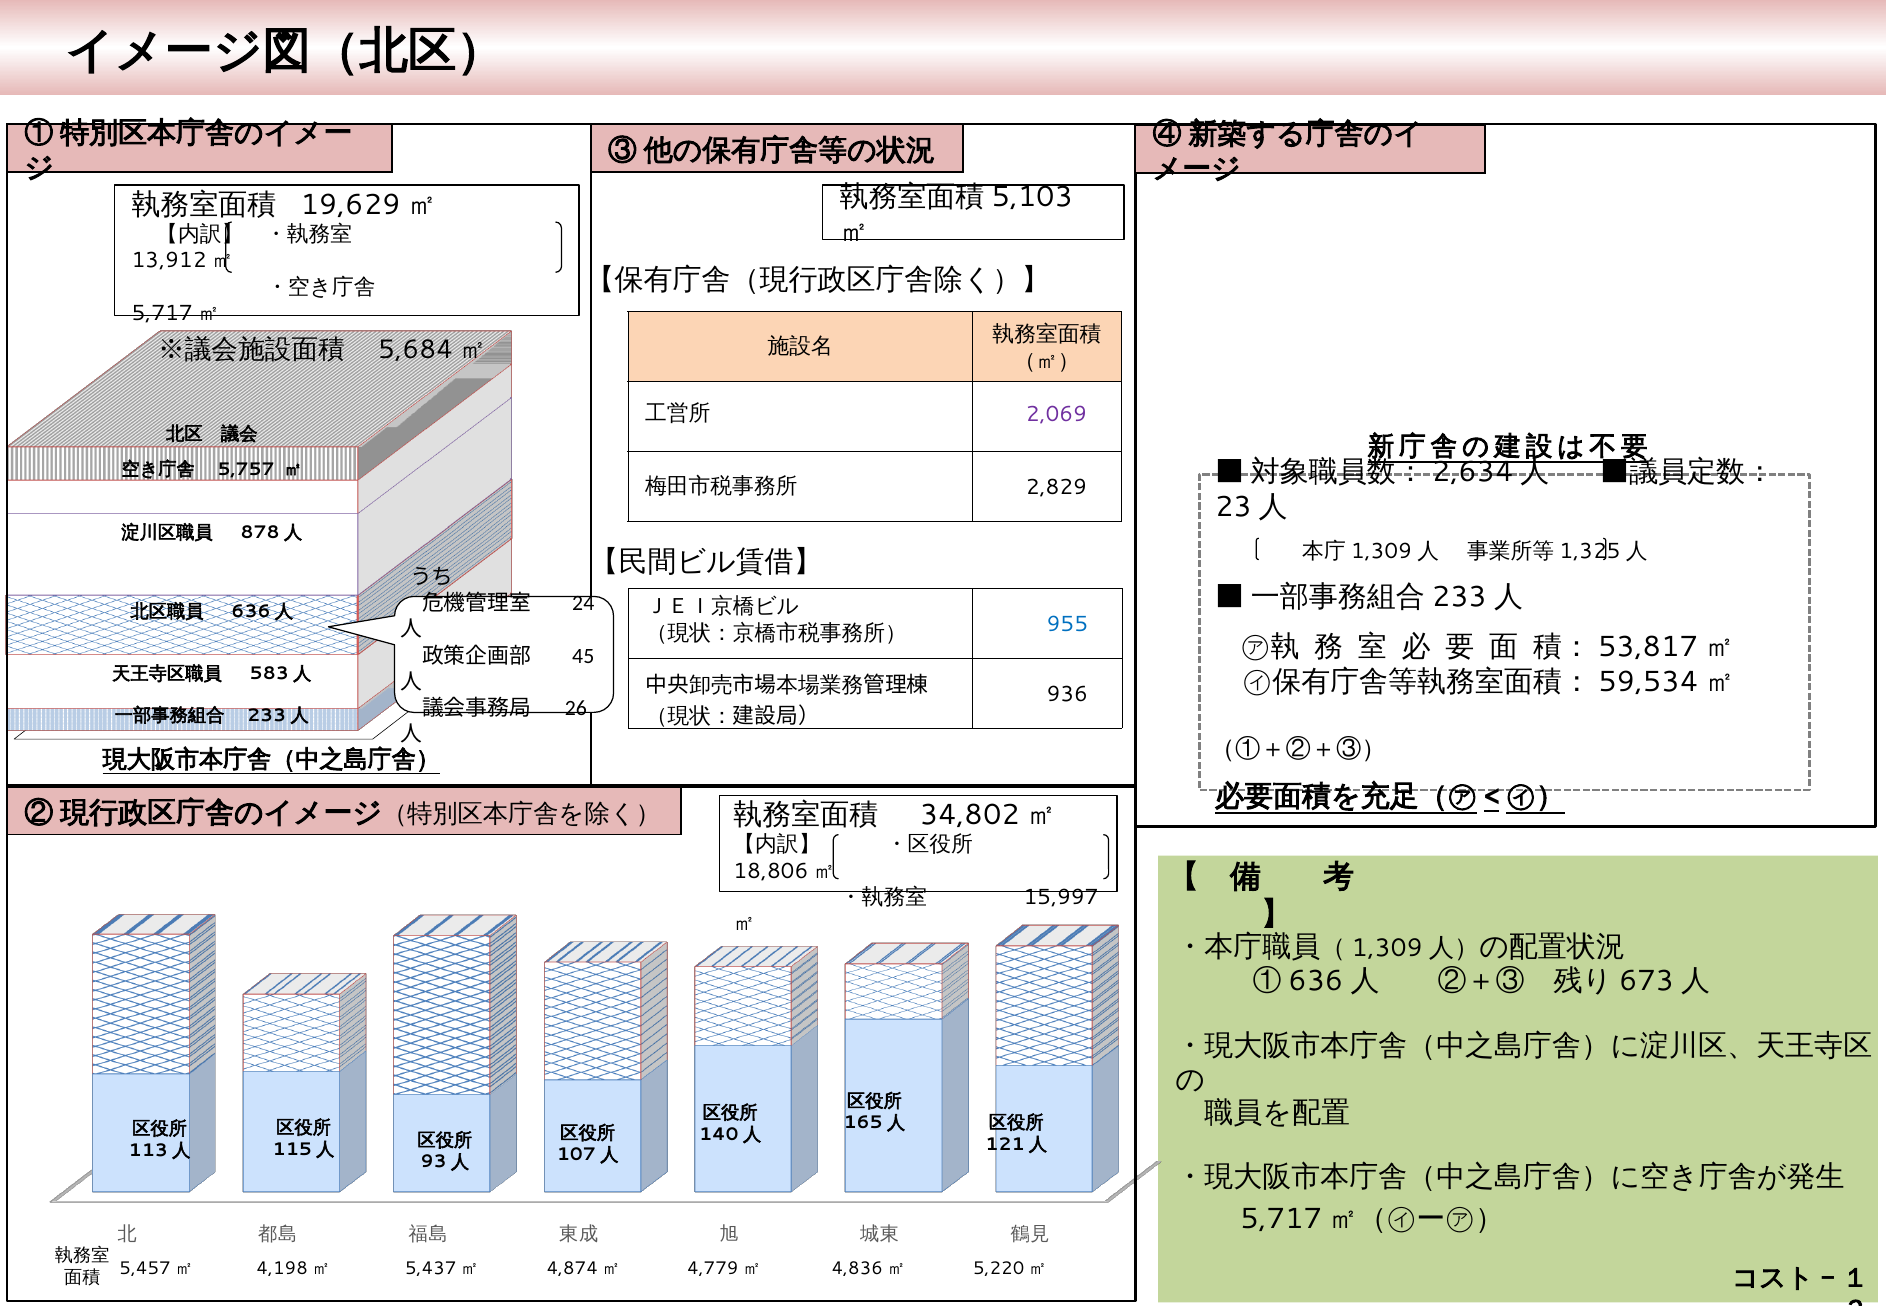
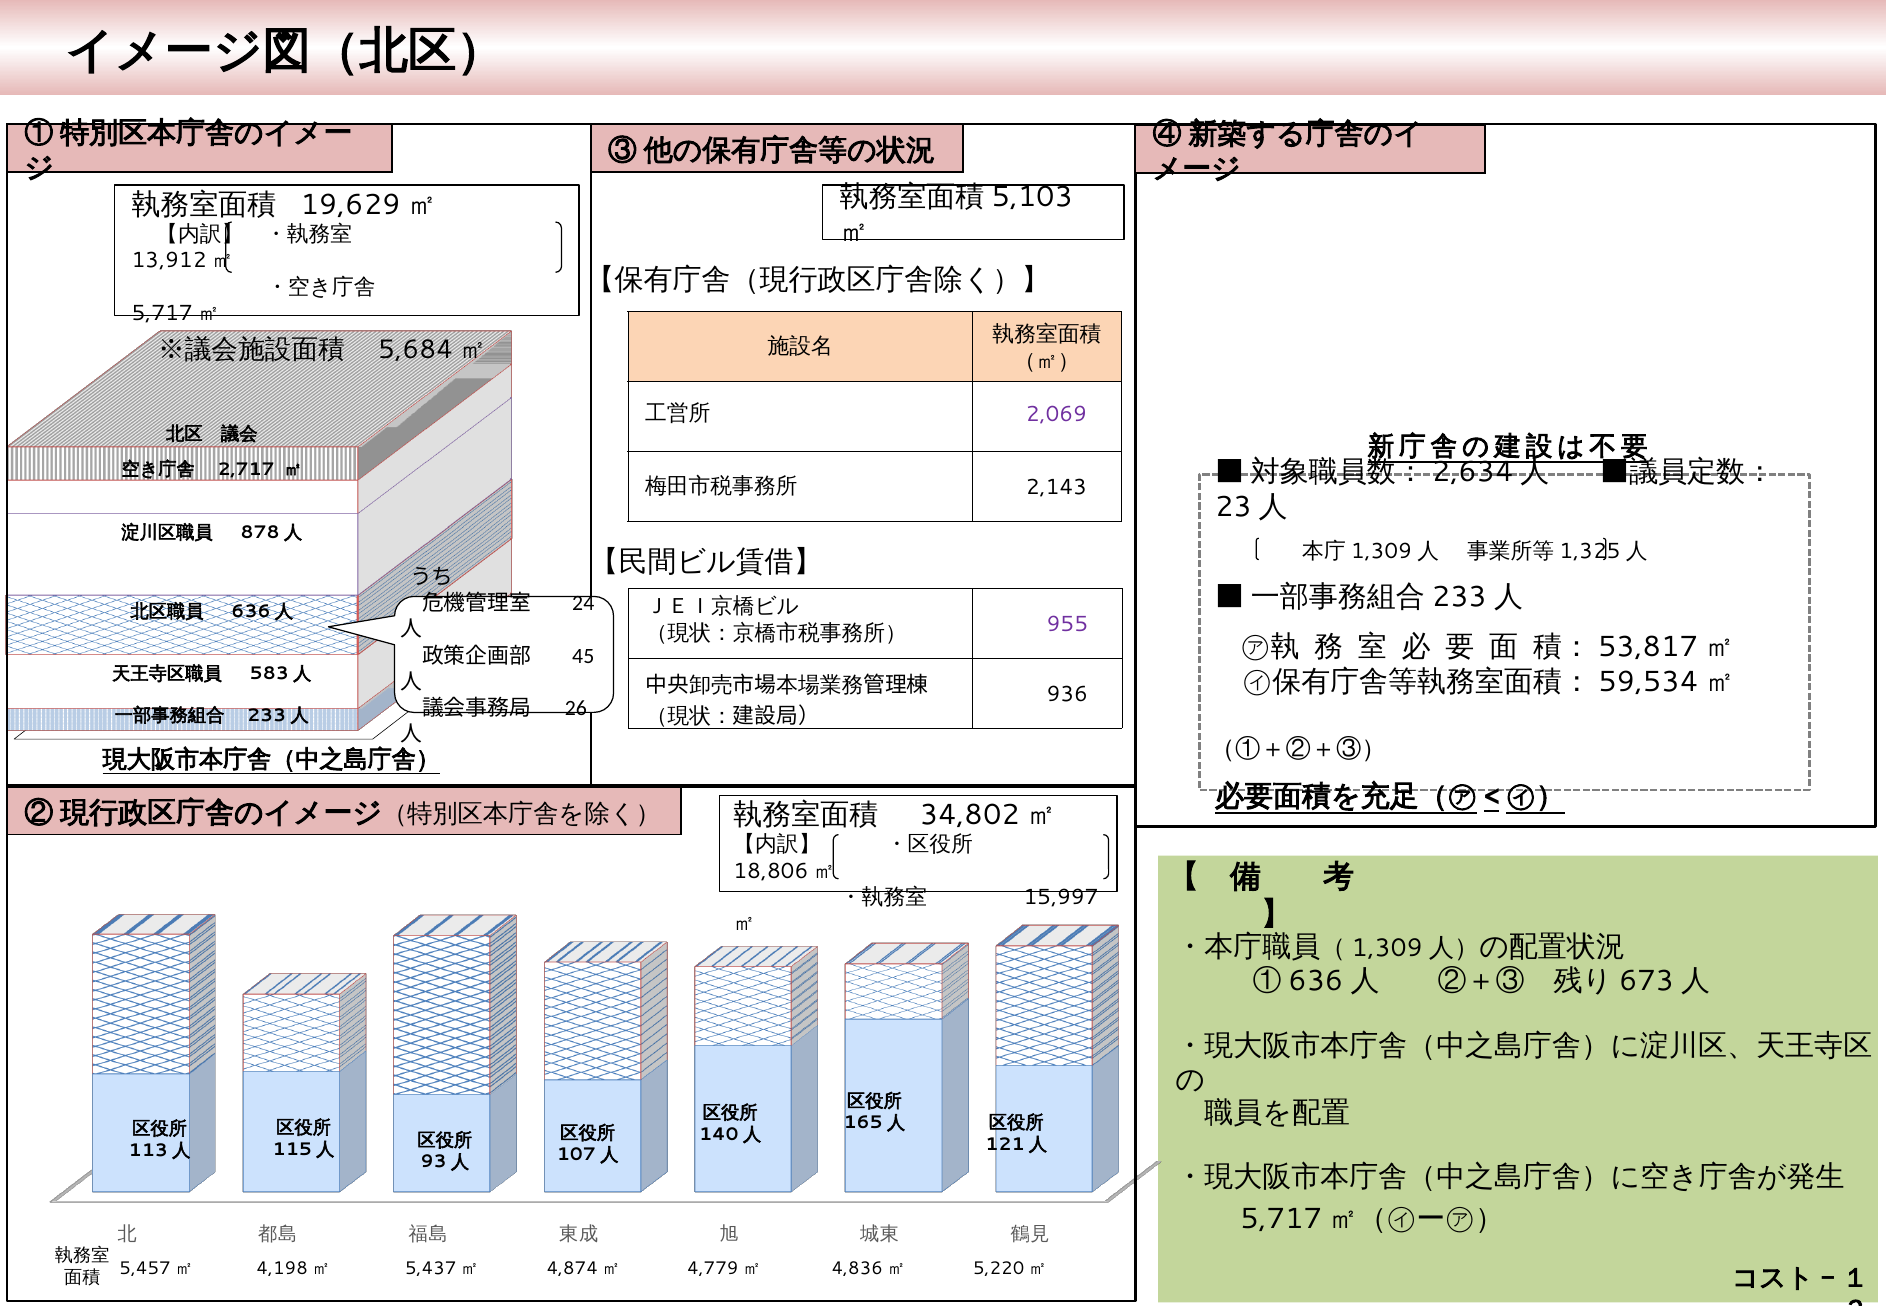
5,757: 5,757 -> 2,717 (246, 469)
2,829: 2,829 -> 2,143 (1056, 487)
955 colour: blue -> purple (1067, 624)
